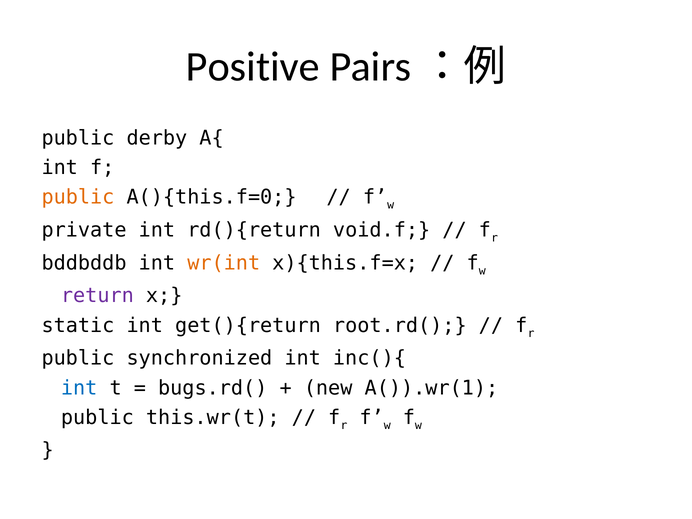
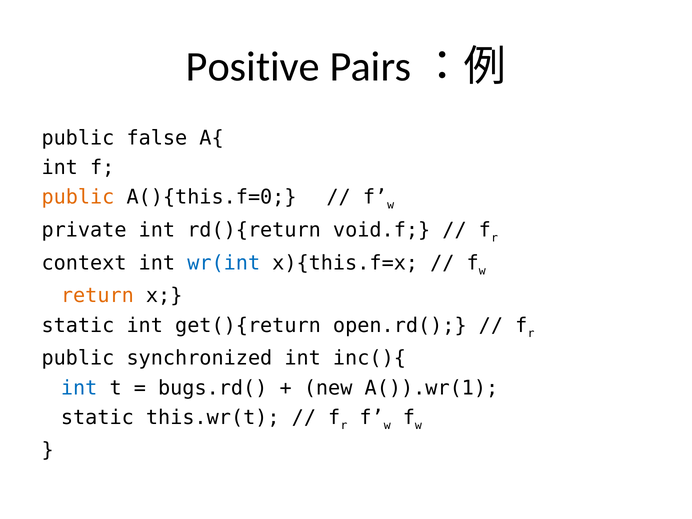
derby: derby -> false (157, 138)
bddbddb: bddbddb -> context (84, 263)
wr(int colour: orange -> blue (224, 263)
return colour: purple -> orange (97, 296)
root.rd(: root.rd( -> open.rd( (400, 325)
public: public -> static (97, 417)
